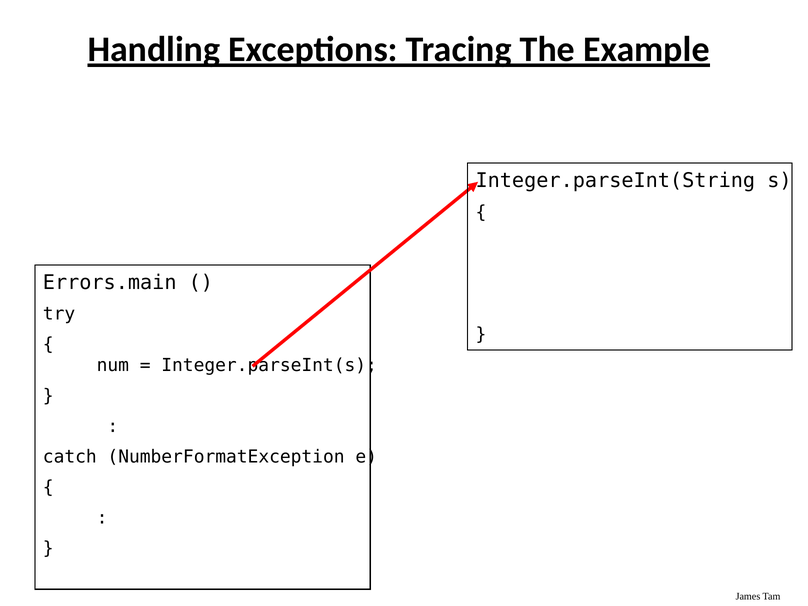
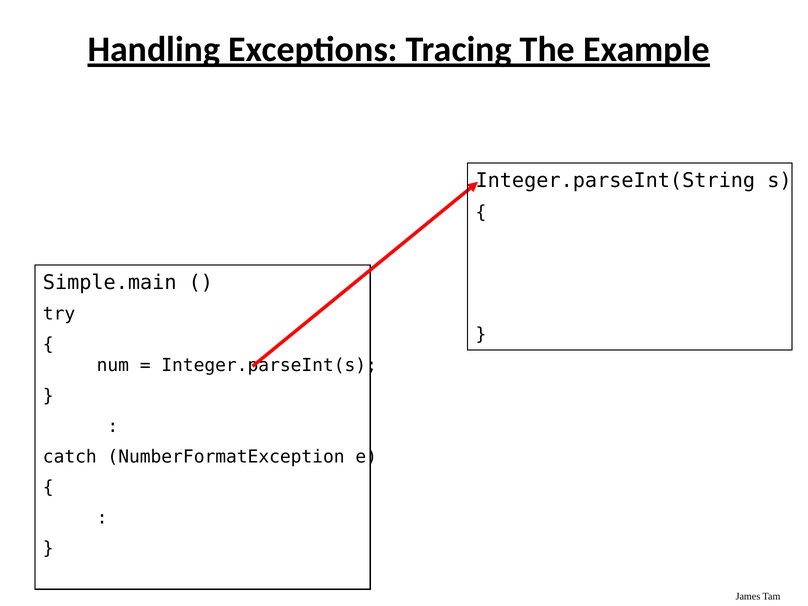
Errors.main: Errors.main -> Simple.main (110, 282)
